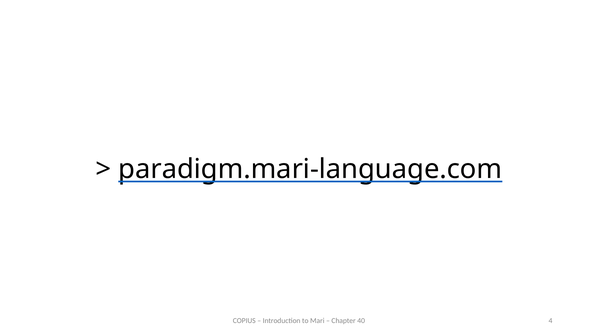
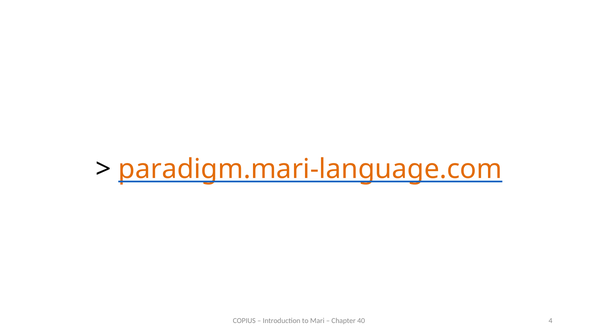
paradigm.mari-language.com colour: black -> orange (310, 169)
